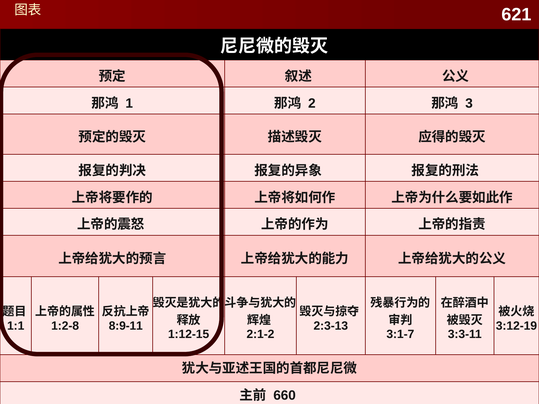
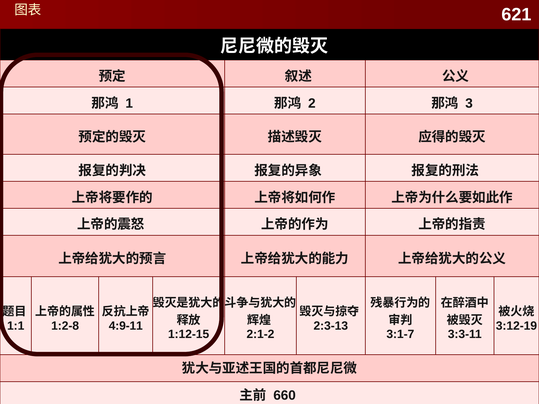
8:9-11: 8:9-11 -> 4:9-11 (126, 326)
